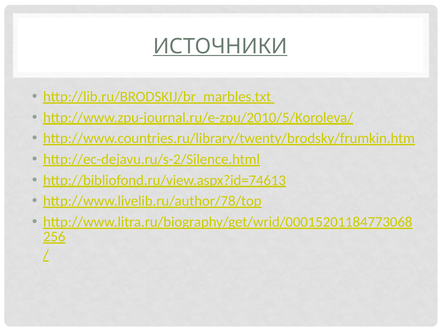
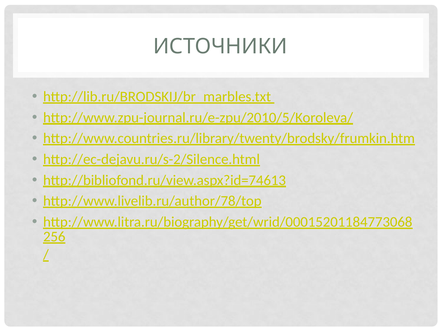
ИСТОЧНИКИ underline: present -> none (220, 46)
